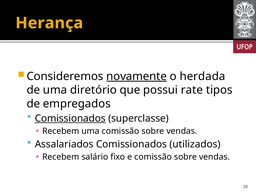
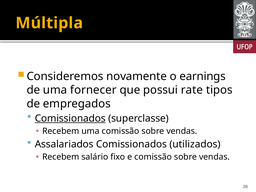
Herança: Herança -> Múltipla (49, 23)
novamente underline: present -> none (137, 76)
herdada: herdada -> earnings (203, 76)
diretório: diretório -> fornecer (93, 90)
